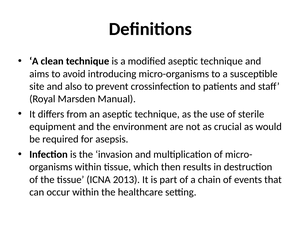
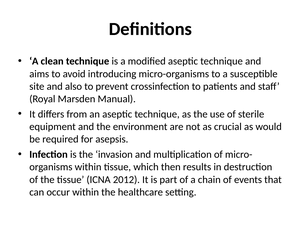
2013: 2013 -> 2012 (126, 179)
